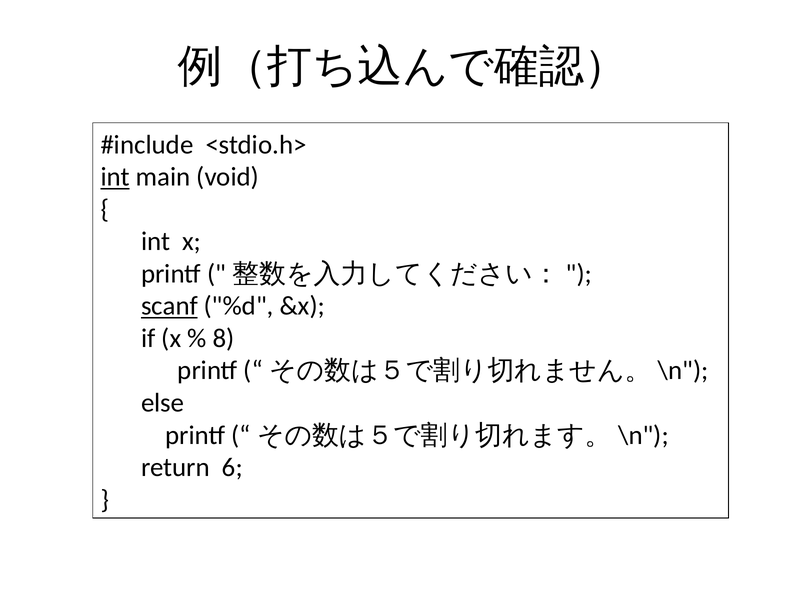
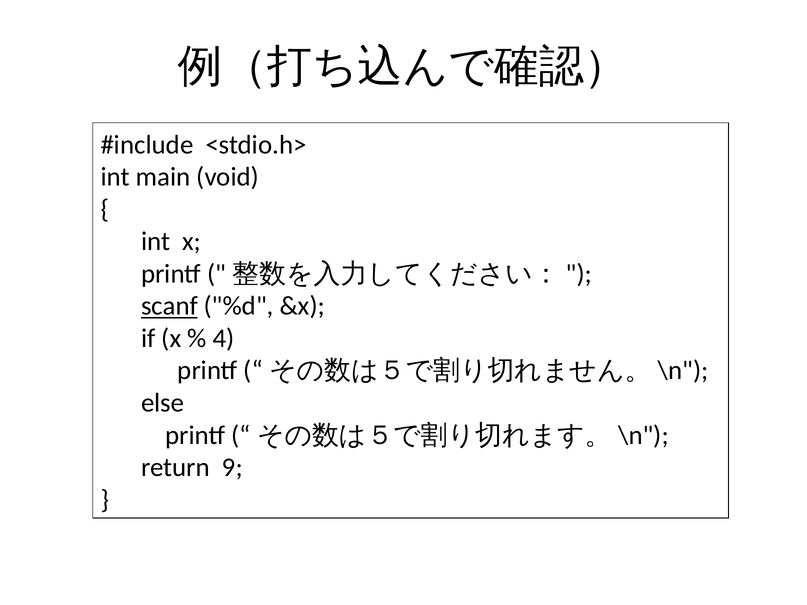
int underline: present -> none (115, 177)
8: 8 -> 4 (223, 338)
6: 6 -> 9 (232, 468)
